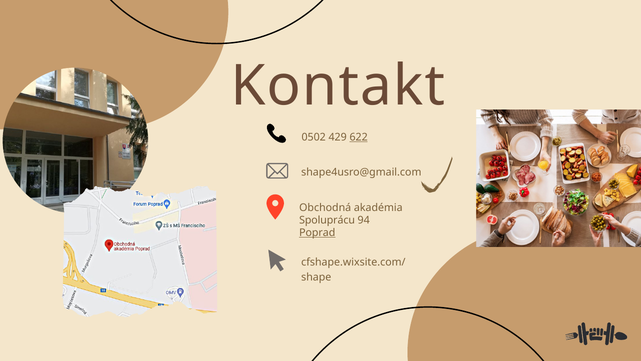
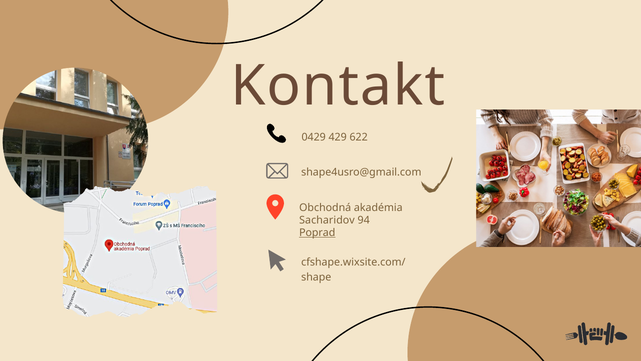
0502: 0502 -> 0429 (314, 137)
622 underline: present -> none (359, 137)
Spoluprácu: Spoluprácu -> Sacharidov (327, 220)
